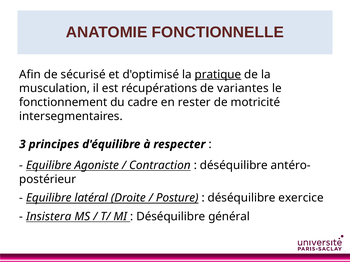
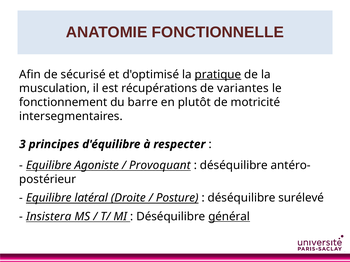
cadre: cadre -> barre (143, 103)
rester: rester -> plutôt (194, 103)
Contraction: Contraction -> Provoquant (160, 166)
exercice: exercice -> surélevé (301, 198)
général underline: none -> present (229, 217)
